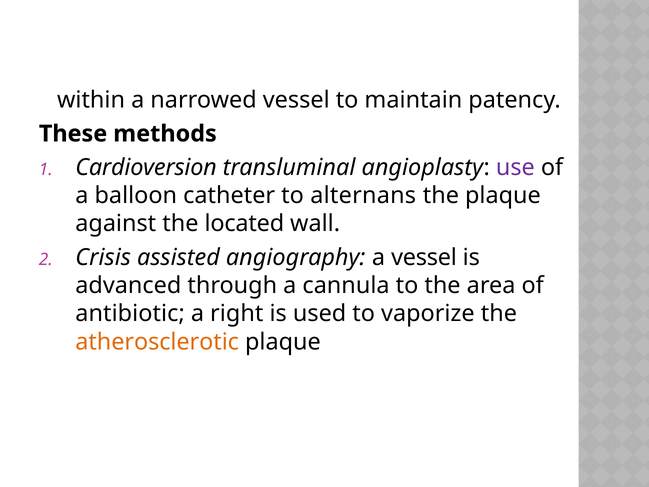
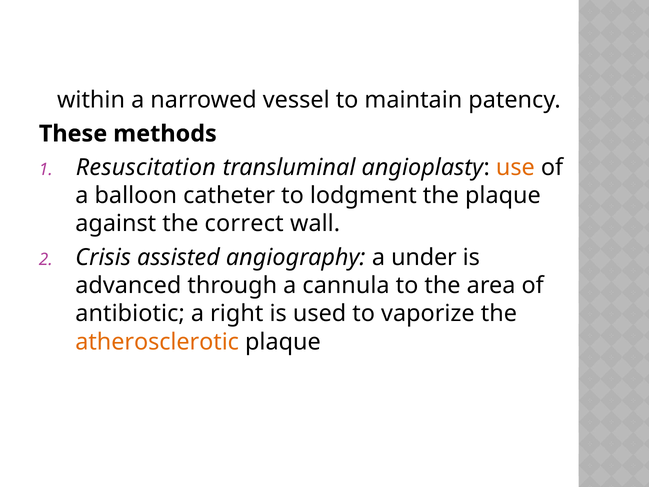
Cardioversion: Cardioversion -> Resuscitation (146, 167)
use colour: purple -> orange (515, 167)
alternans: alternans -> lodgment (363, 195)
located: located -> correct (244, 224)
a vessel: vessel -> under (424, 257)
